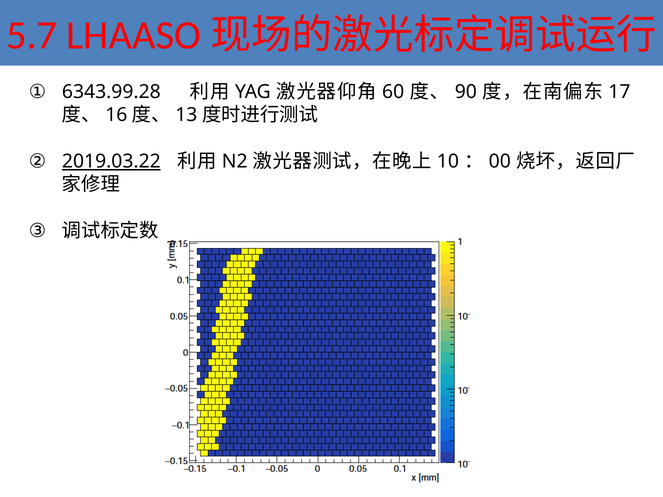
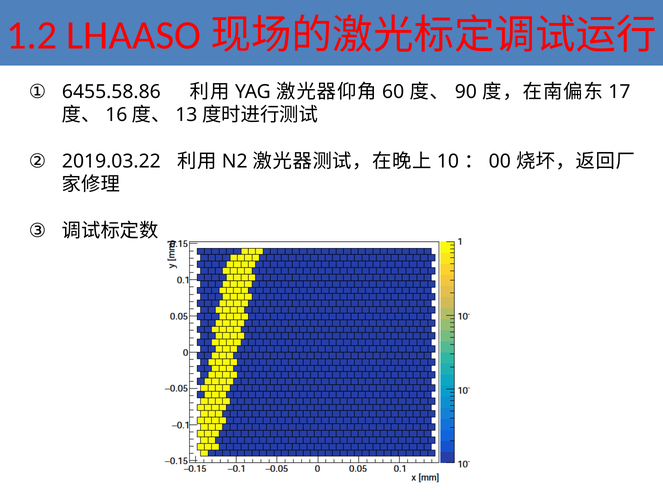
5.7: 5.7 -> 1.2 (32, 36)
6343.99.28: 6343.99.28 -> 6455.58.86 (111, 92)
2019.03.22 underline: present -> none (111, 162)
